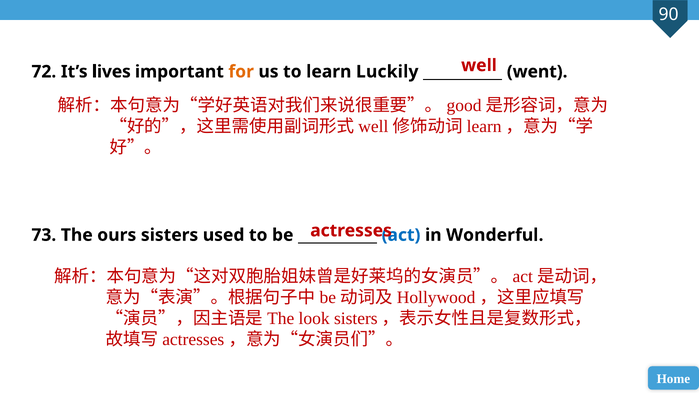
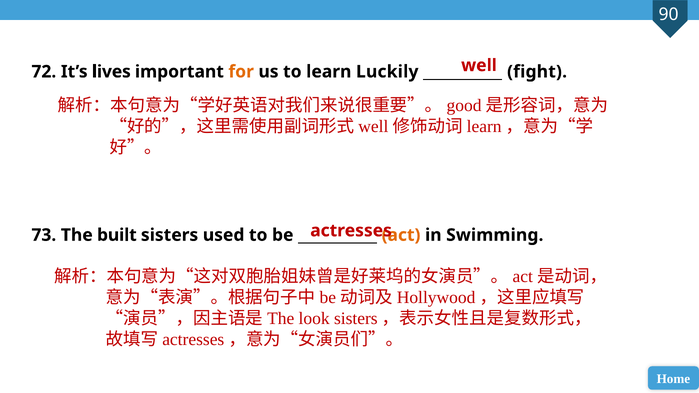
went: went -> fight (537, 72)
ours: ours -> built (117, 235)
act colour: blue -> orange (401, 235)
Wonderful: Wonderful -> Swimming (495, 235)
